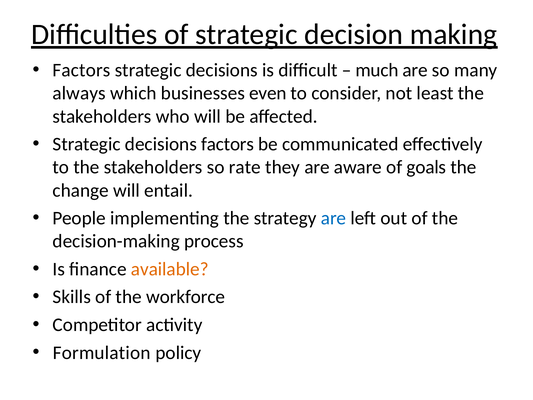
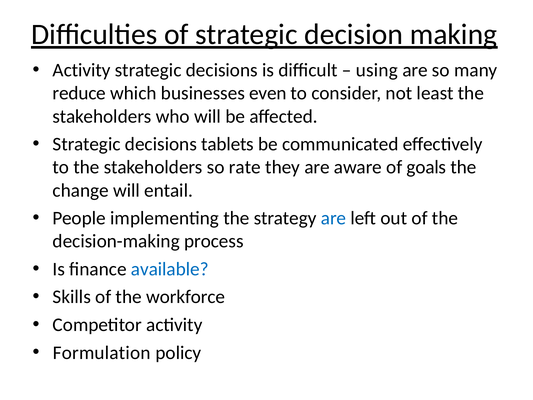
Factors: Factors -> Activity (82, 70)
much: much -> using (377, 70)
always: always -> reduce (79, 93)
decisions factors: factors -> tablets (228, 144)
available colour: orange -> blue (170, 269)
